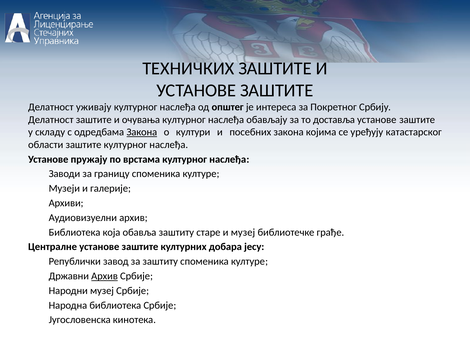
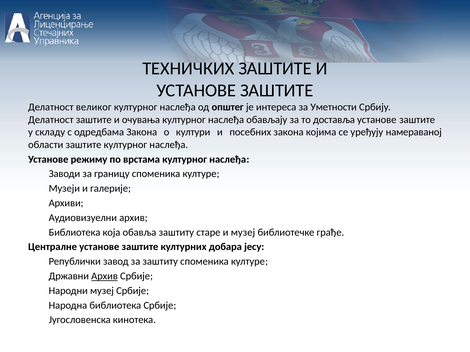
уживају: уживају -> великог (94, 107)
Покретног: Покретног -> Уметности (334, 107)
Закона underline: present -> none (142, 132)
катастарског: катастарског -> намераваној (414, 132)
пружају: пружају -> режиму (89, 160)
